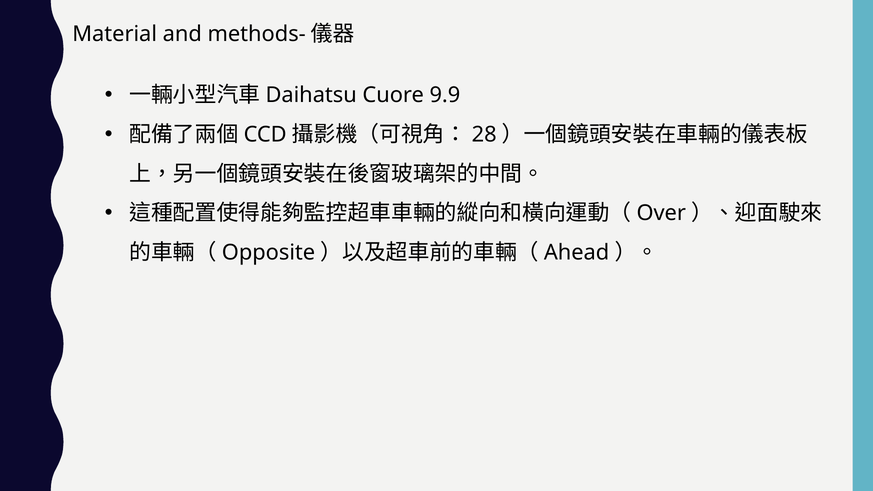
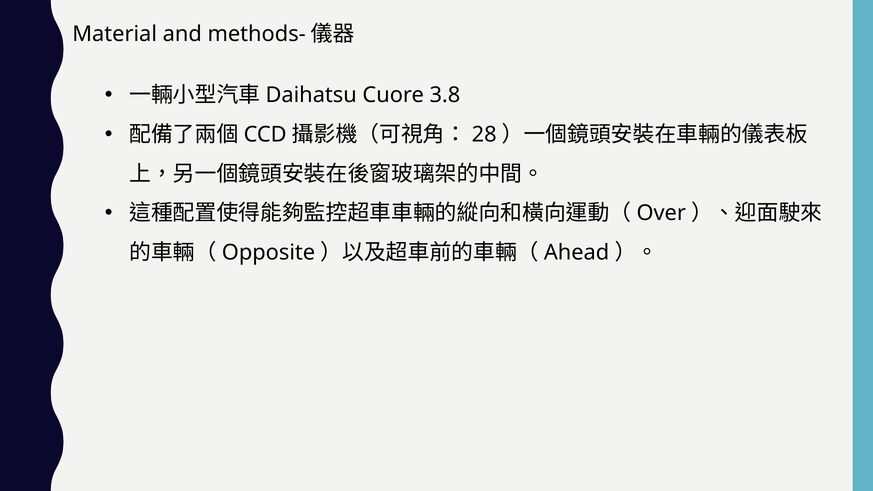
9.9: 9.9 -> 3.8 (445, 95)
